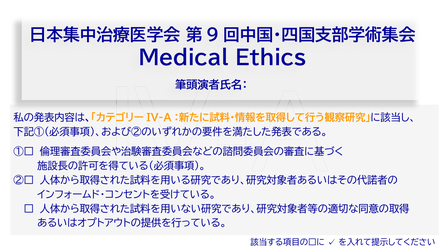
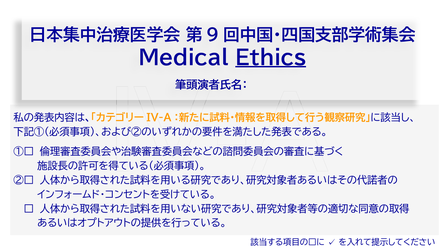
Ethics underline: none -> present (271, 58)
